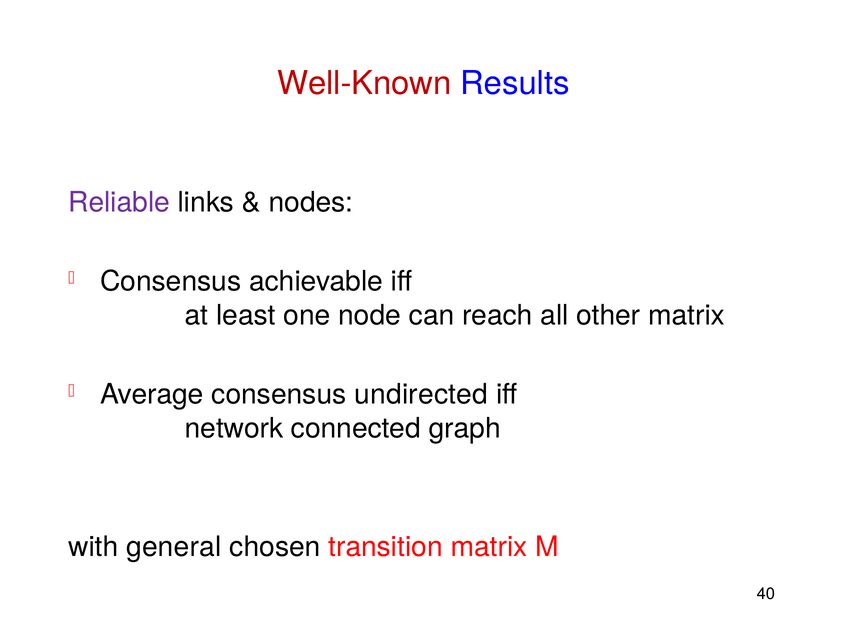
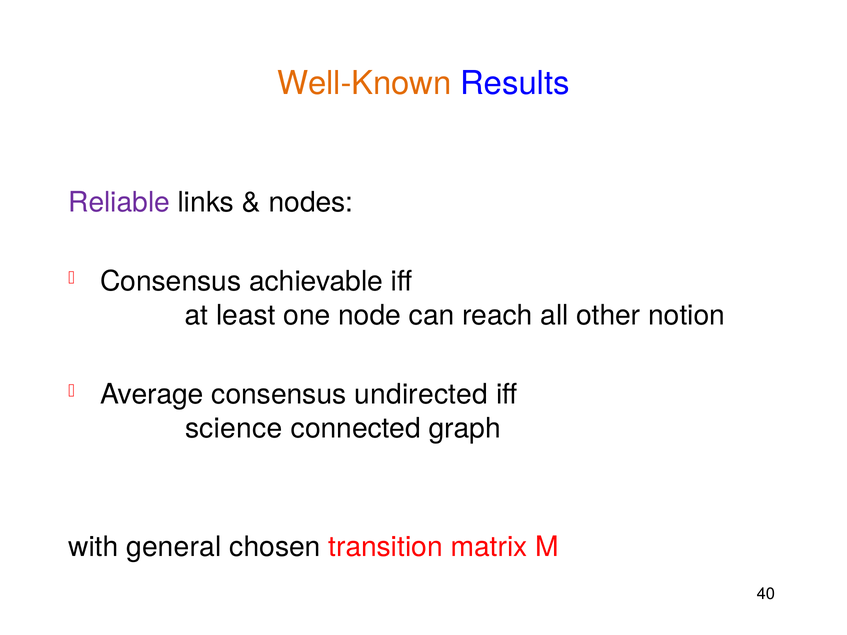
Well-Known colour: red -> orange (364, 83)
other matrix: matrix -> notion (687, 316)
network: network -> science (234, 428)
